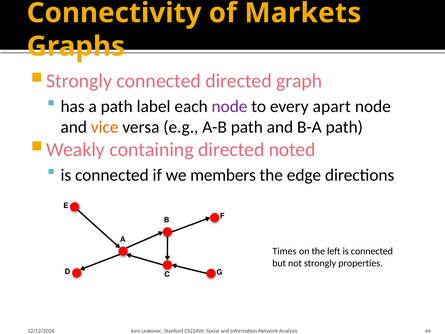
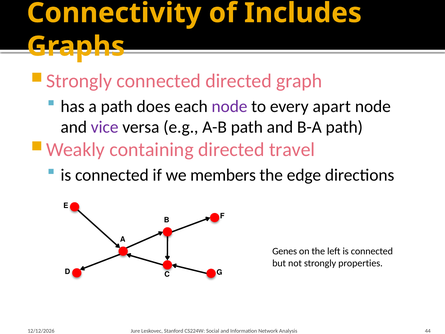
Markets: Markets -> Includes (303, 13)
label: label -> does (154, 106)
vice colour: orange -> purple (105, 127)
noted: noted -> travel (292, 149)
Times: Times -> Genes (285, 251)
